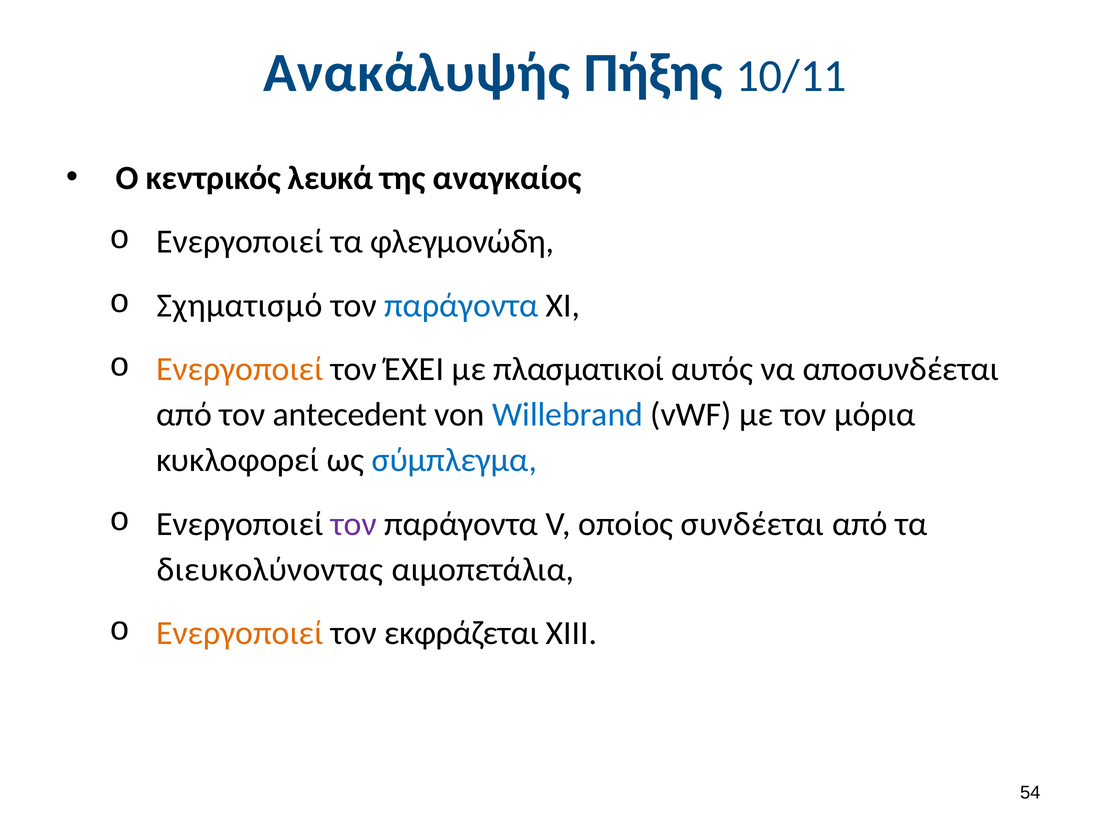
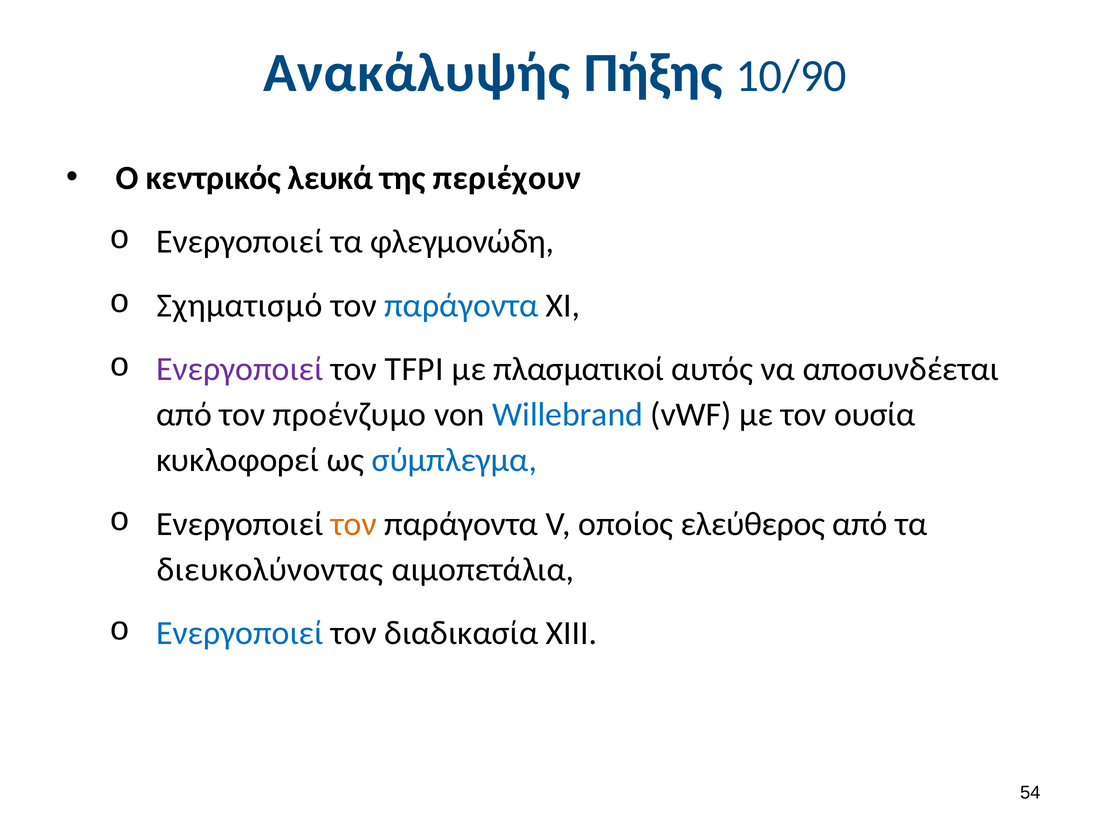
10/11: 10/11 -> 10/90 (791, 76)
αναγκαίος: αναγκαίος -> περιέχουν (507, 178)
Ενεργοποιεί colour: orange -> purple (240, 369)
ΈΧΕΙ: ΈΧΕΙ -> TFPI (414, 369)
antecedent: antecedent -> προένζυμο (350, 415)
μόρια: μόρια -> ουσία (875, 415)
τον colour: purple -> orange (354, 524)
συνδέεται: συνδέεται -> ελεύθερος (753, 524)
Ενεργοποιεί colour: orange -> blue (240, 633)
εκφράζεται: εκφράζεται -> διαδικασία (461, 633)
